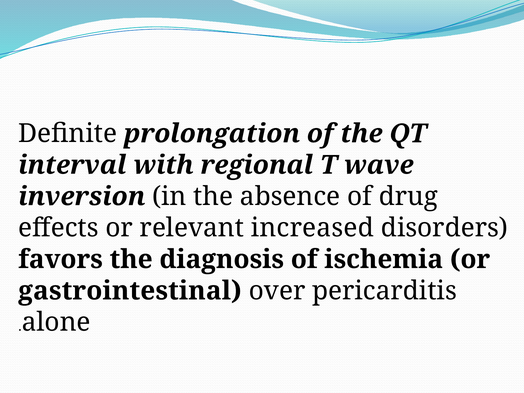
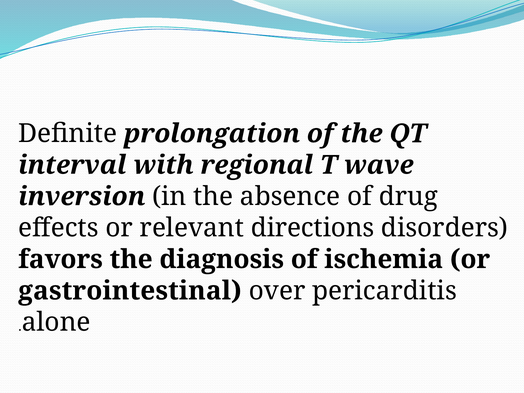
increased: increased -> directions (313, 228)
